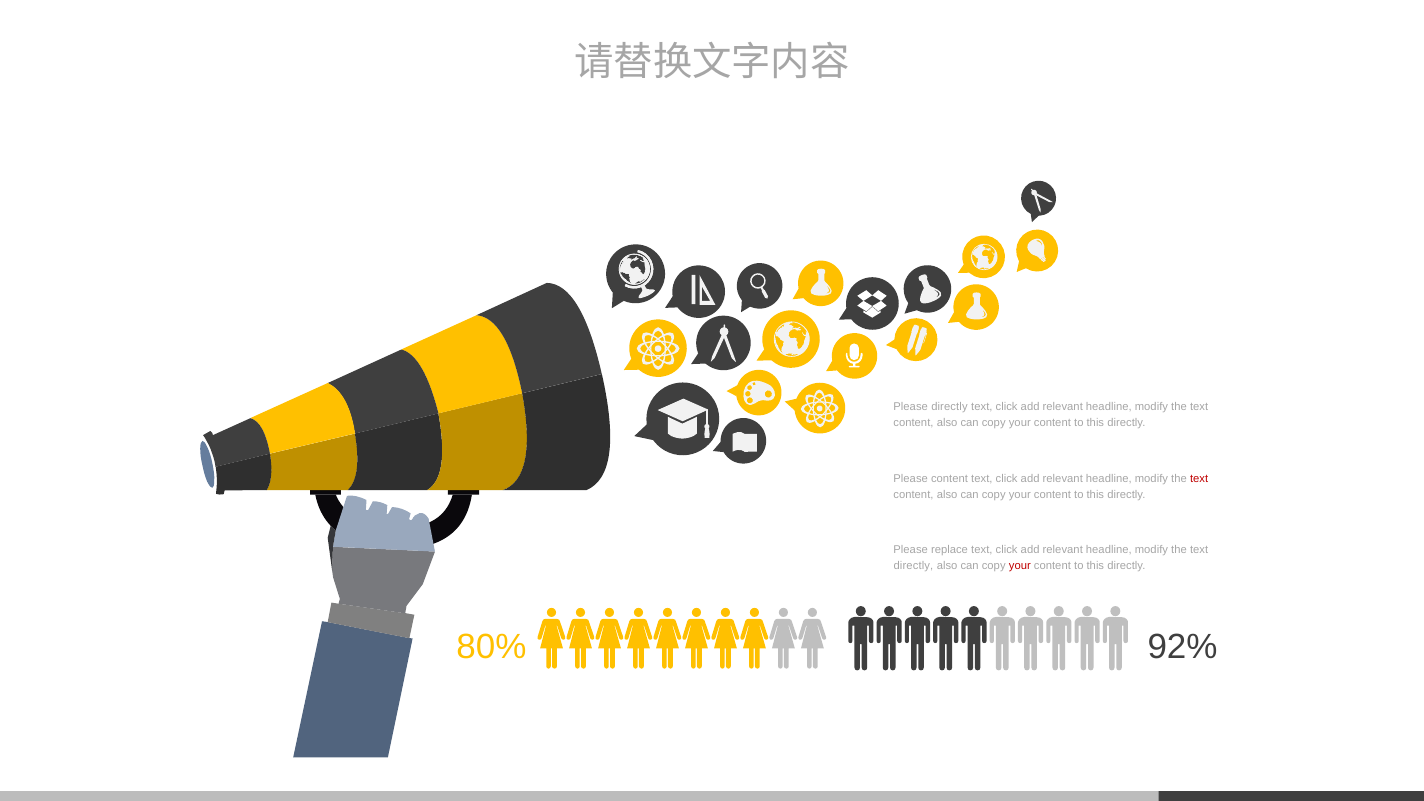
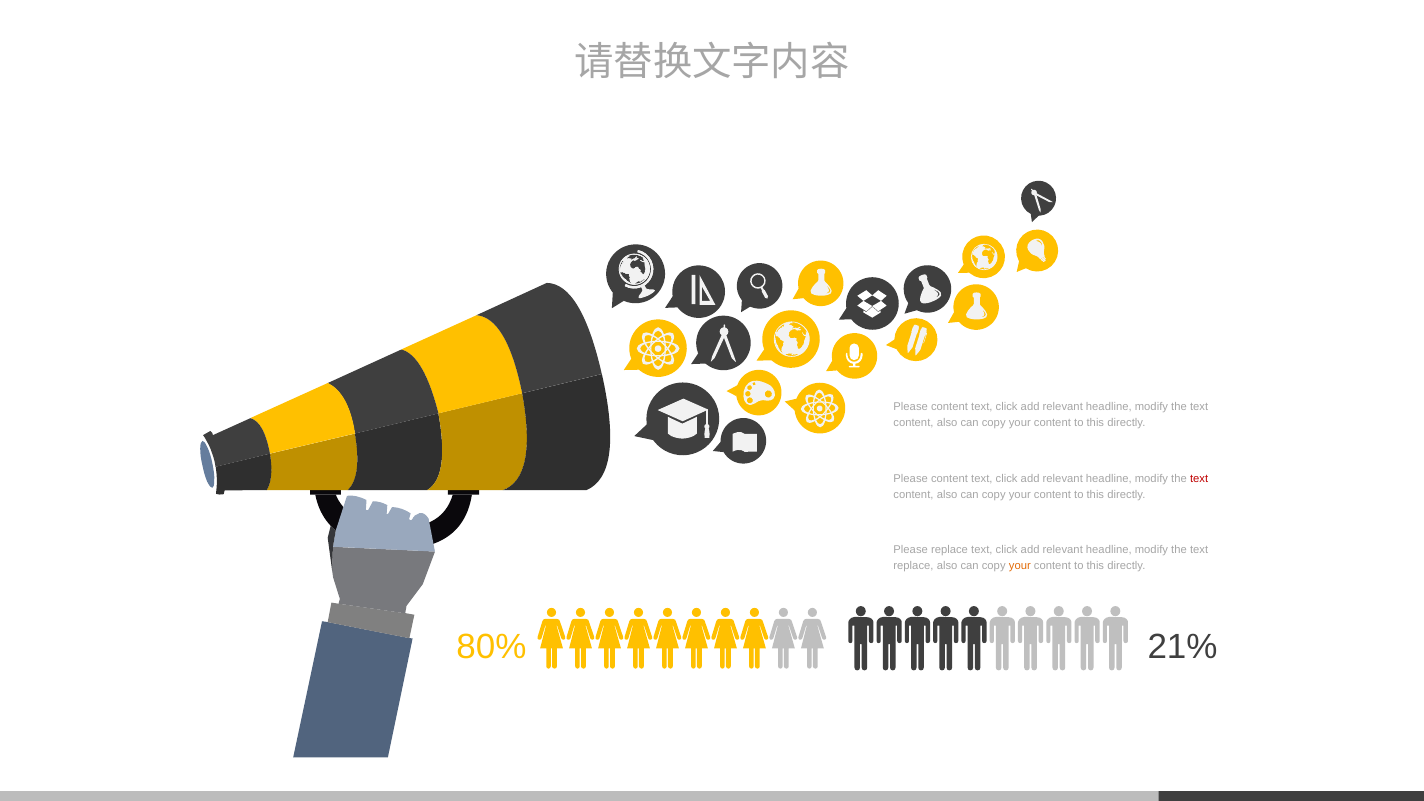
directly: directly -> content (950, 407)
directly: directly -> replace (913, 566)
your colour: red -> orange (1020, 566)
92%: 92% -> 21% (1183, 647)
